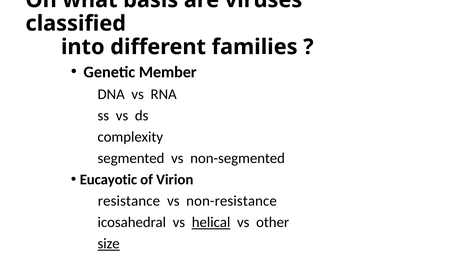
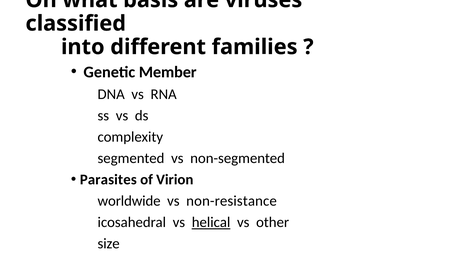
Eucayotic: Eucayotic -> Parasites (108, 179)
resistance: resistance -> worldwide (129, 201)
size underline: present -> none (109, 243)
